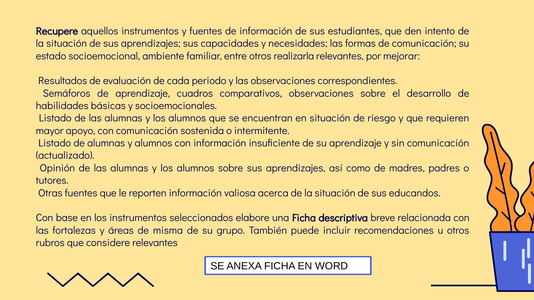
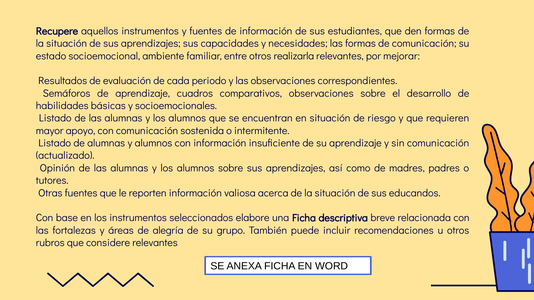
den intento: intento -> formas (440, 31)
misma: misma -> alegría (168, 231)
